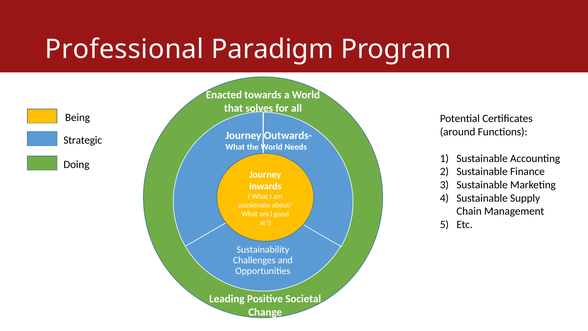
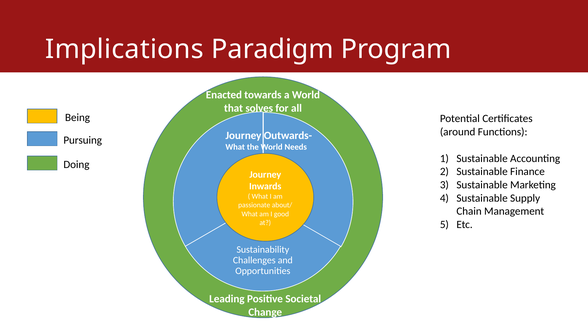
Professional: Professional -> Implications (124, 49)
Strategic: Strategic -> Pursuing (83, 140)
